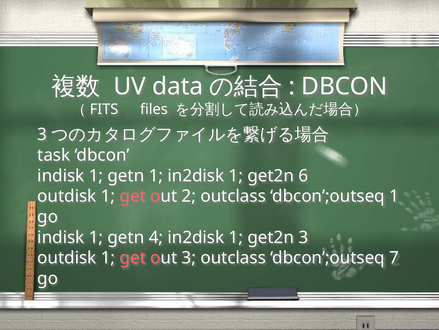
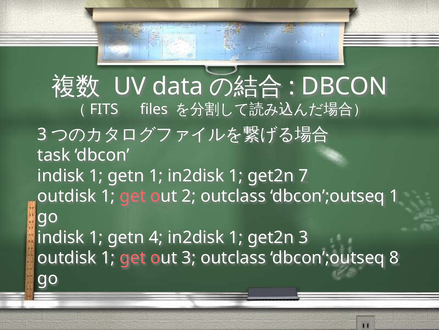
6: 6 -> 7 (303, 175)
7: 7 -> 8 (394, 257)
